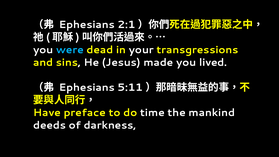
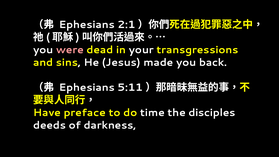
were colour: light blue -> pink (70, 50)
lived: lived -> back (213, 62)
mankind: mankind -> disciples (212, 113)
